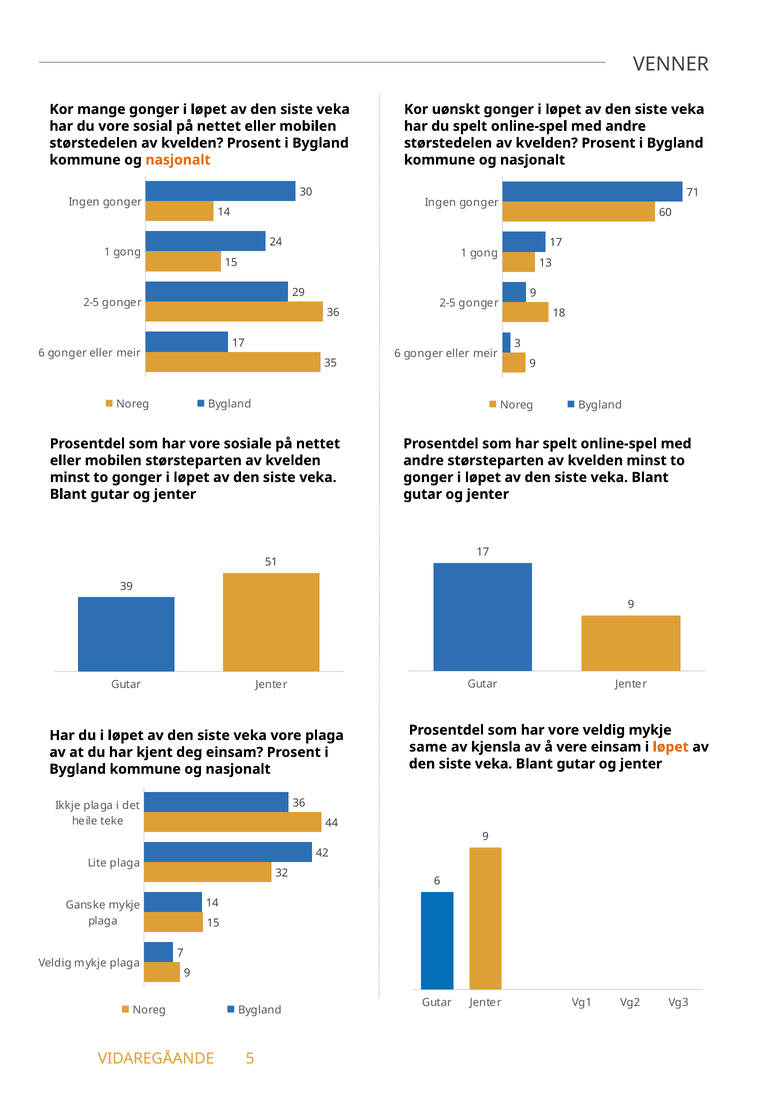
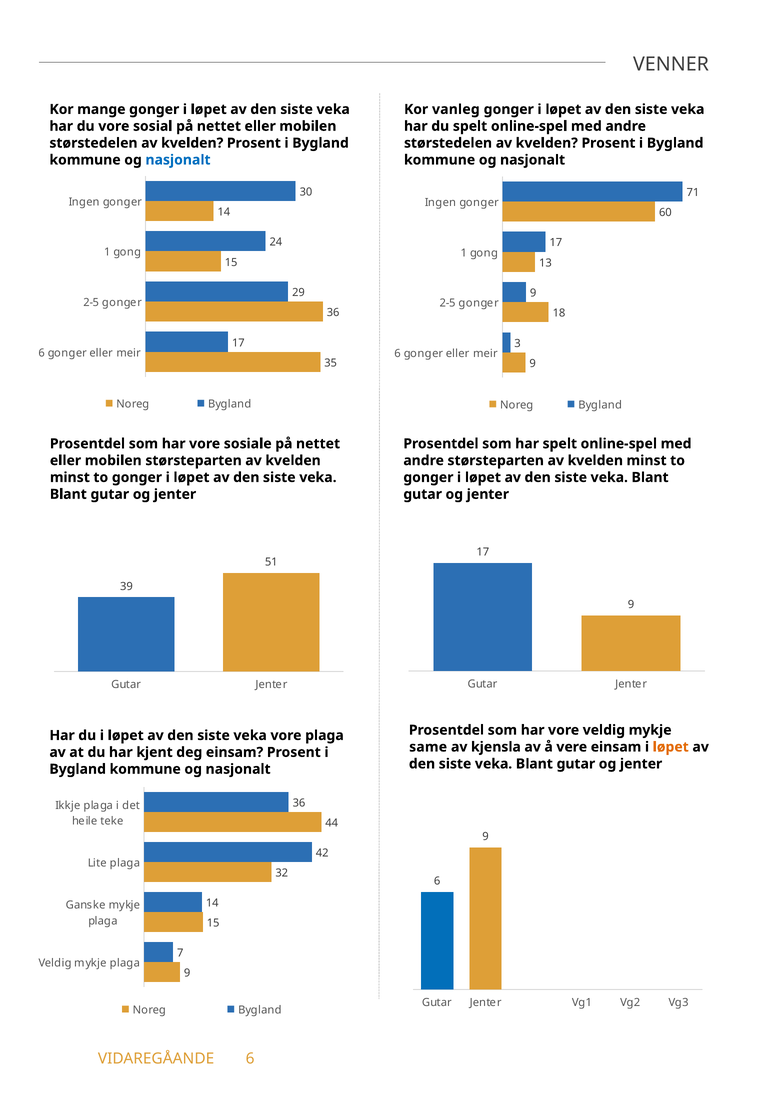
uønskt: uønskt -> vanleg (456, 109)
nasjonalt colour: orange -> blue (178, 160)
VIDAREGÅANDE 5: 5 -> 6 (250, 1059)
